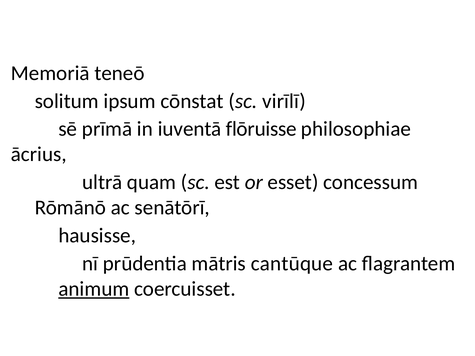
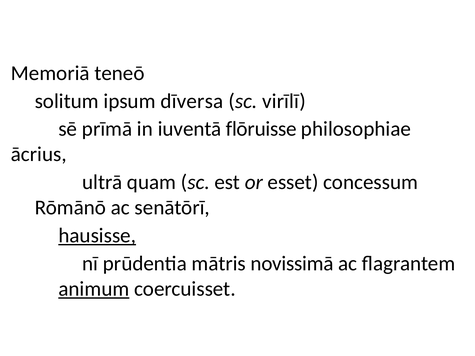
cōnstat: cōnstat -> dīversa (192, 101)
hausisse underline: none -> present (97, 236)
cantūque: cantūque -> novissimā (292, 264)
